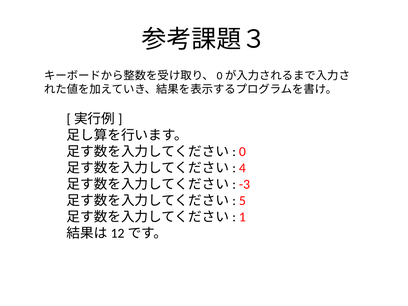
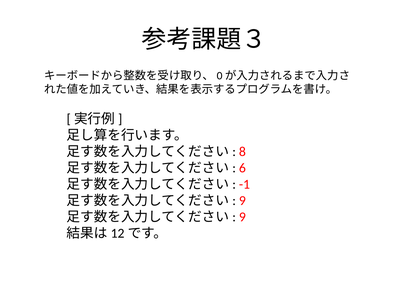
0: 0 -> 8 (242, 152)
4: 4 -> 6 (242, 168)
-3: -3 -> -1 (244, 184)
5: 5 -> 9 (242, 201)
1: 1 -> 9 (242, 217)
